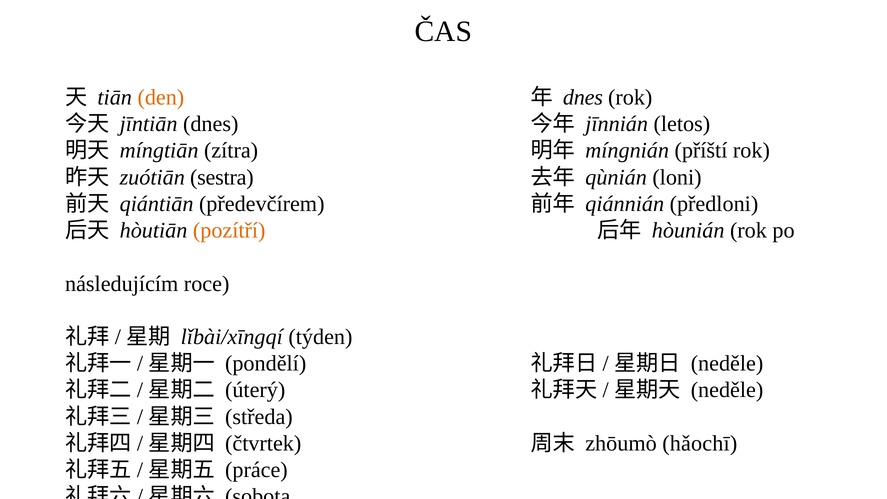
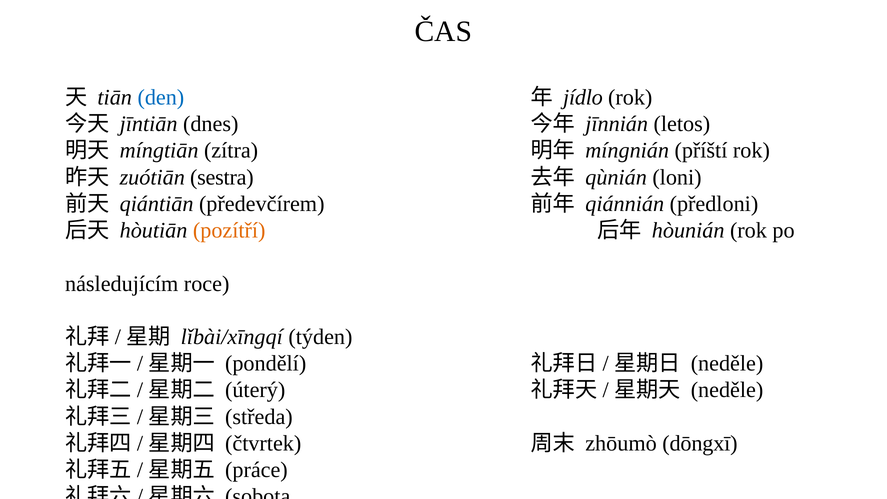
den colour: orange -> blue (161, 97)
dnes: dnes -> jídlo (583, 97)
hǎochī: hǎochī -> dōngxī (700, 443)
